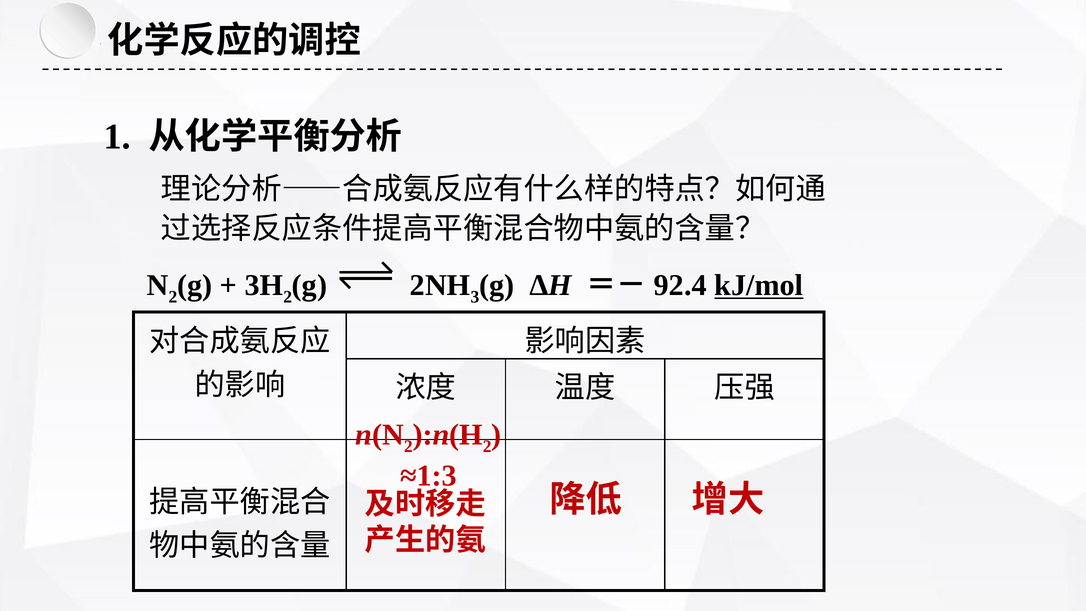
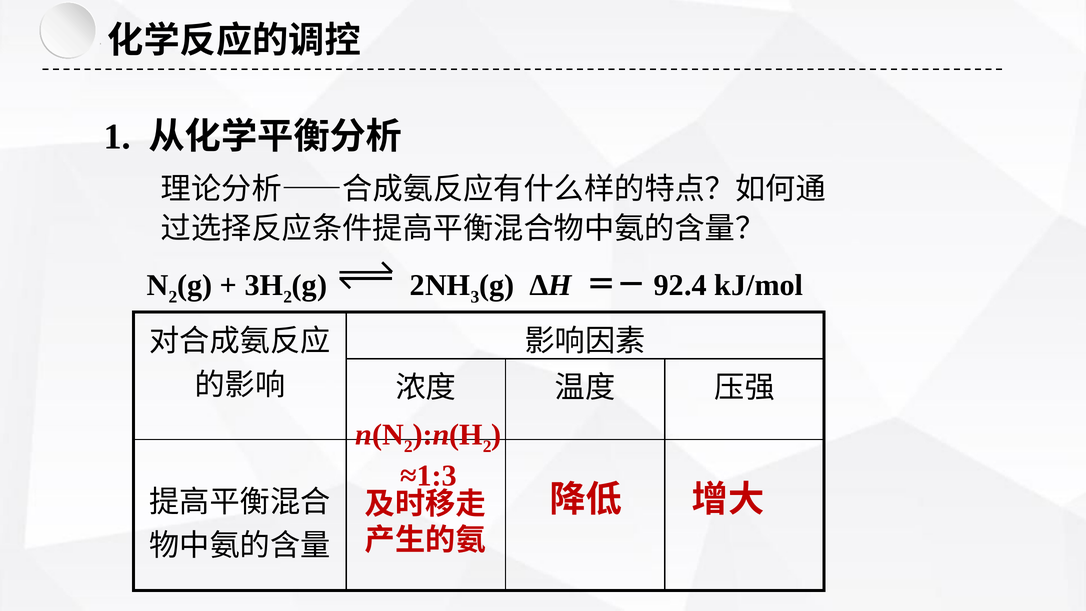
kJ/mol underline: present -> none (759, 285)
